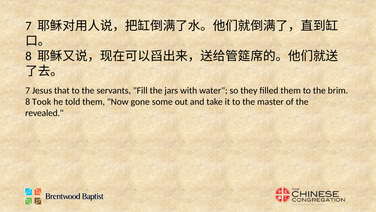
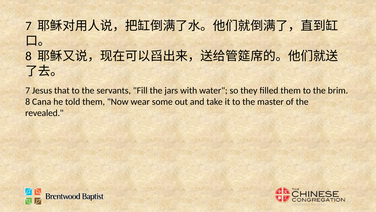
Took: Took -> Cana (42, 102)
gone: gone -> wear (140, 102)
